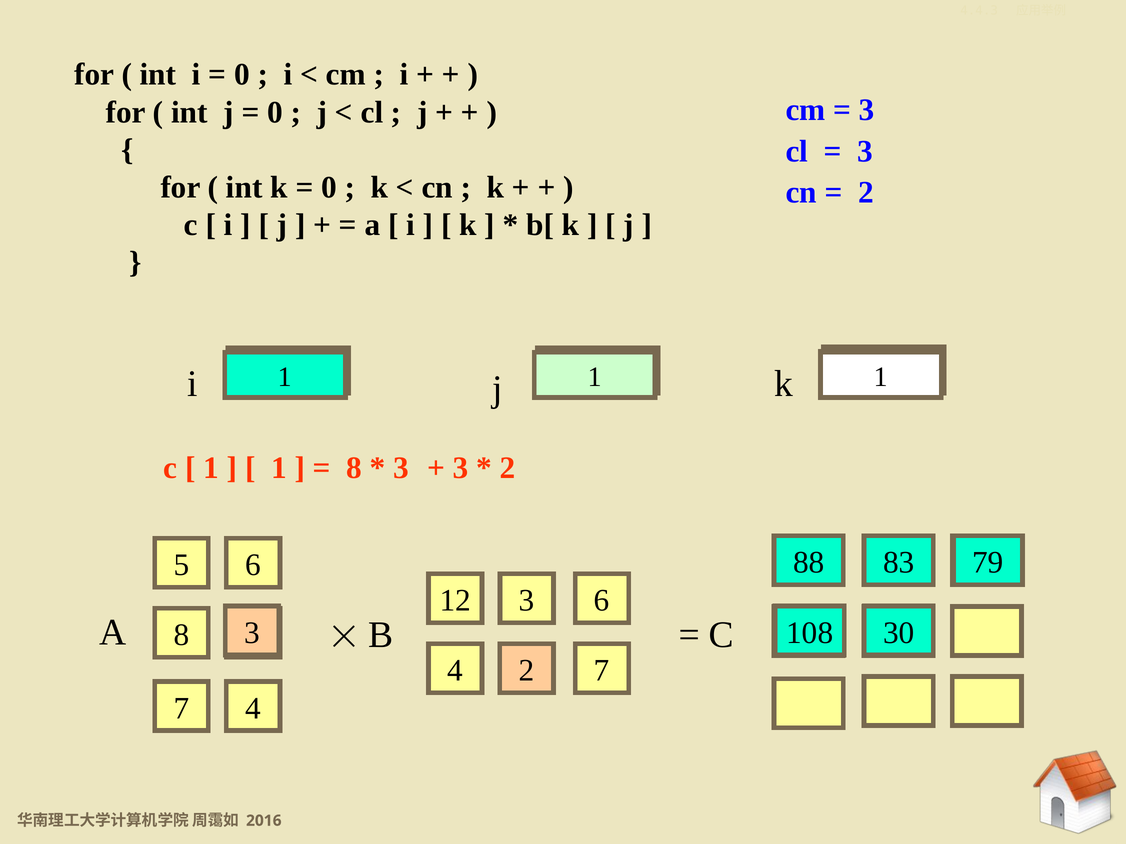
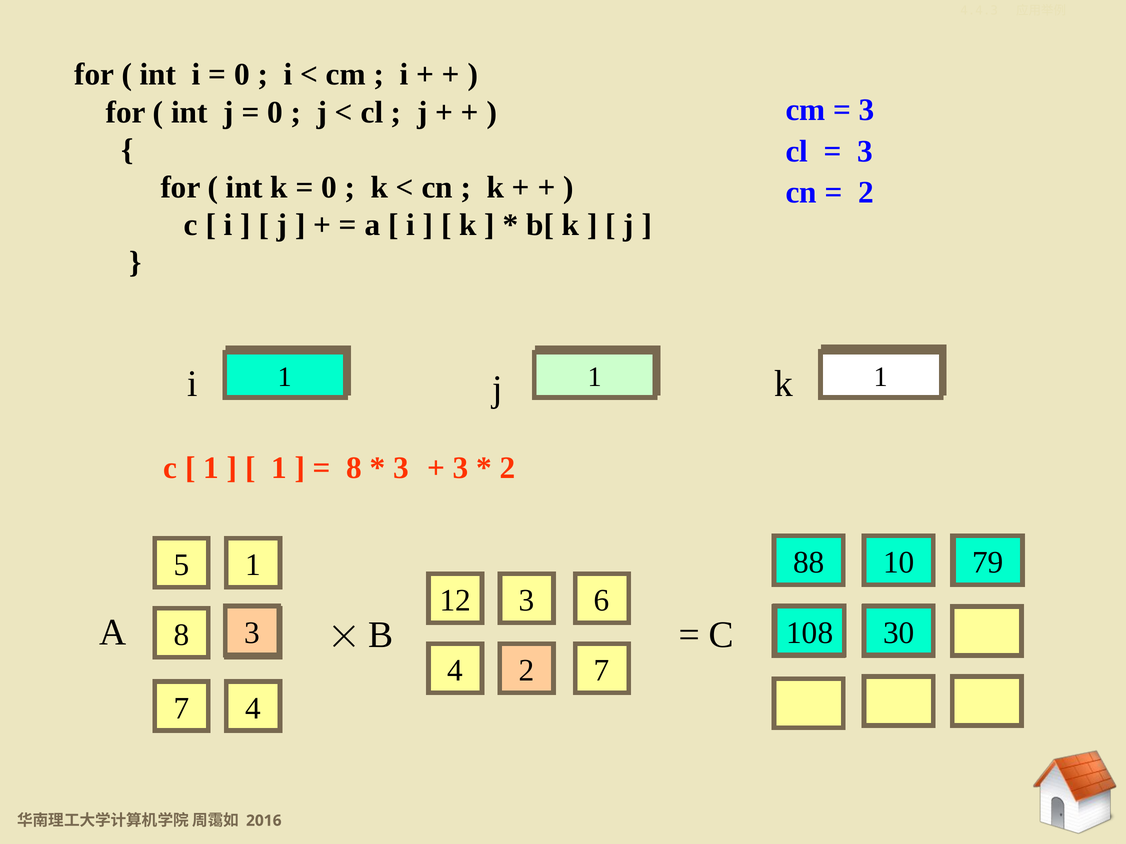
83: 83 -> 10 (899, 563)
5 6: 6 -> 1 (253, 565)
